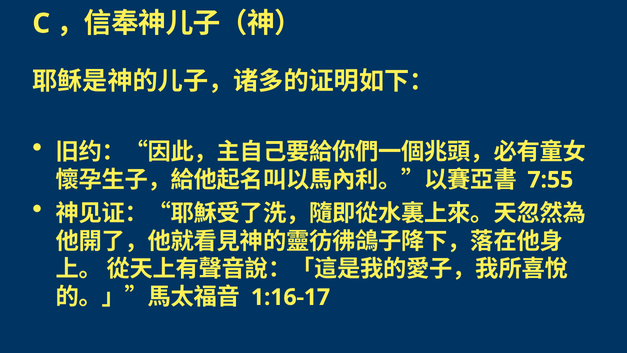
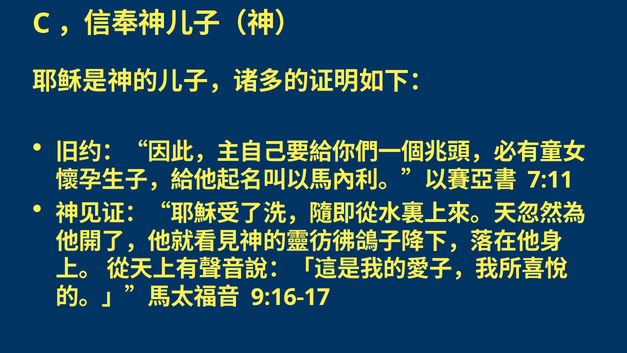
7:55: 7:55 -> 7:11 (550, 180)
1:16-17: 1:16-17 -> 9:16-17 (290, 297)
